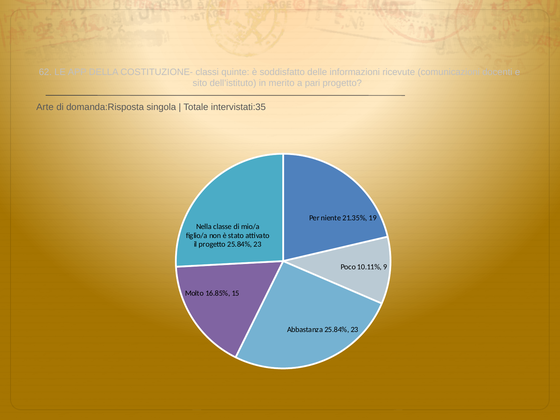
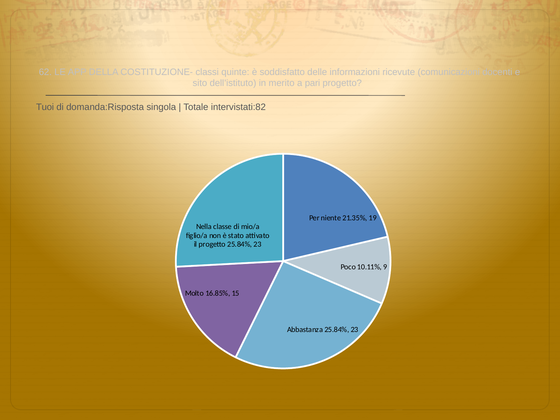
Arte: Arte -> Tuoi (45, 107)
intervistati:35: intervistati:35 -> intervistati:82 (238, 107)
